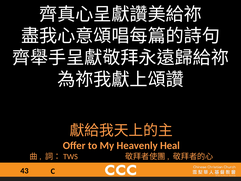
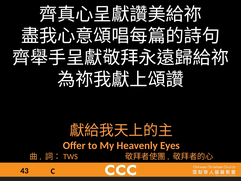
Heal: Heal -> Eyes (170, 145)
